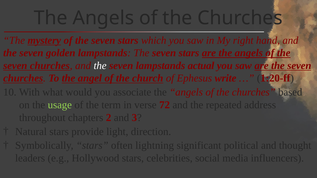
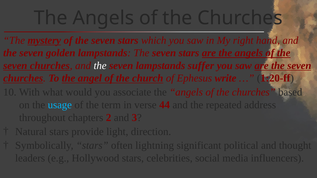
actual: actual -> suffer (201, 66)
usage colour: light green -> light blue (60, 105)
72: 72 -> 44 (165, 105)
